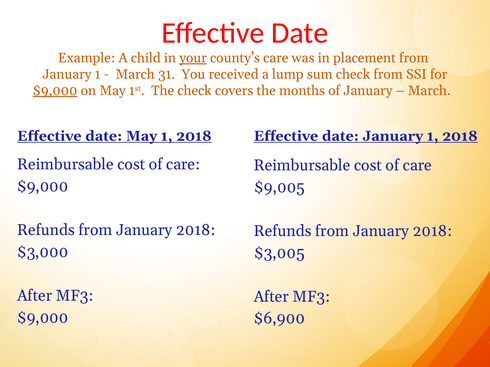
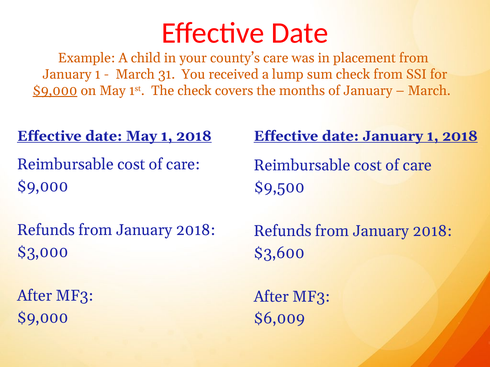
your underline: present -> none (193, 58)
$9,005: $9,005 -> $9,500 (279, 188)
$3,005: $3,005 -> $3,600 (279, 253)
$6,900: $6,900 -> $6,009 (279, 319)
